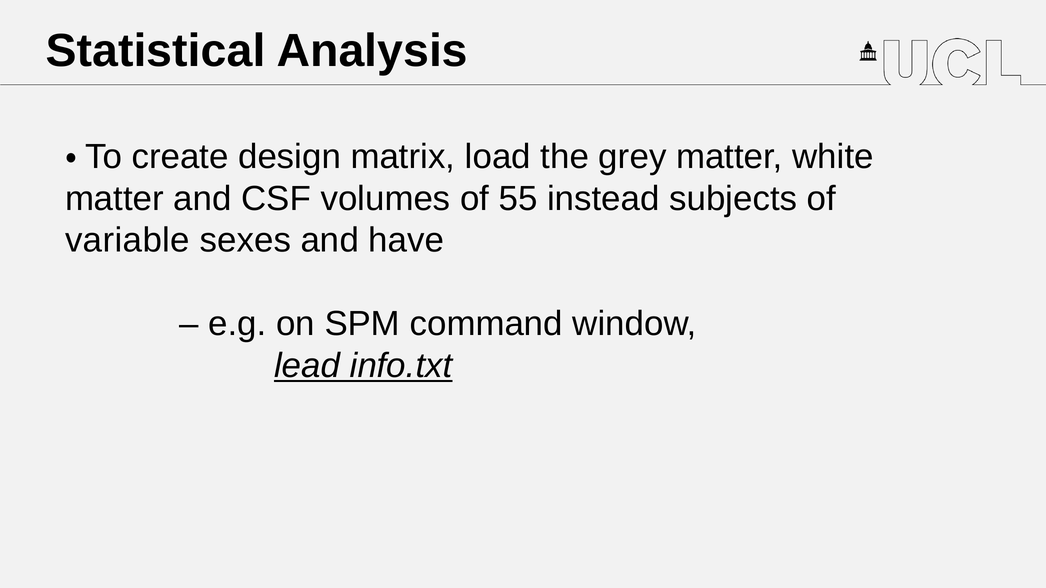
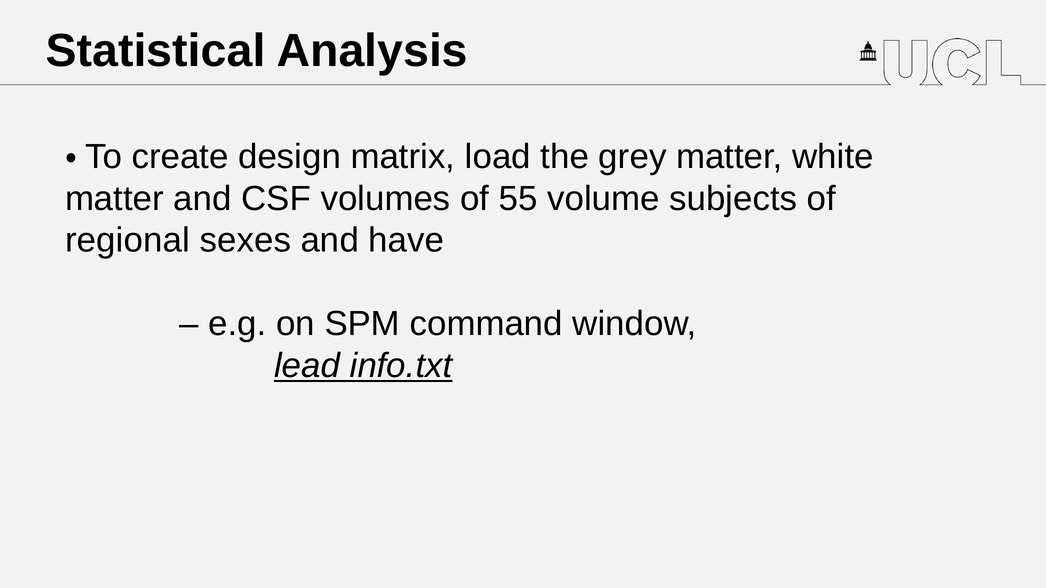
instead: instead -> volume (603, 199)
variable: variable -> regional (128, 240)
